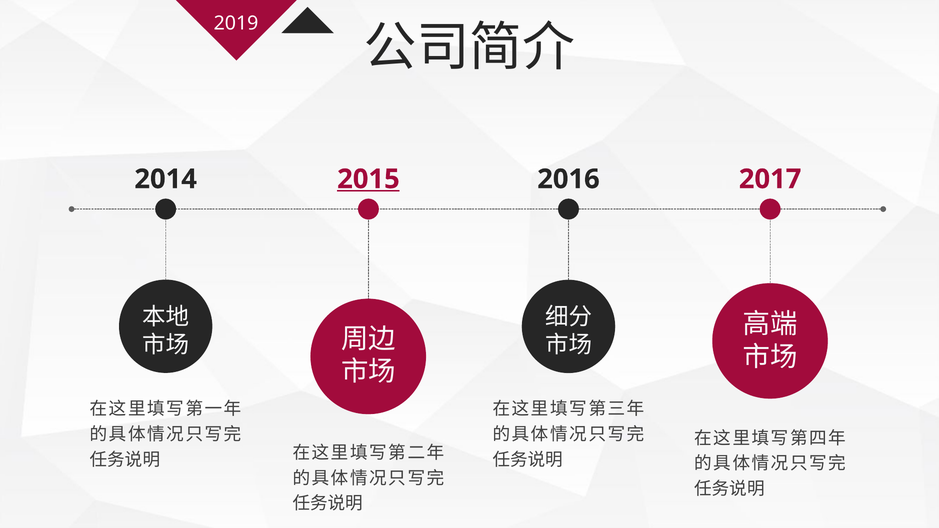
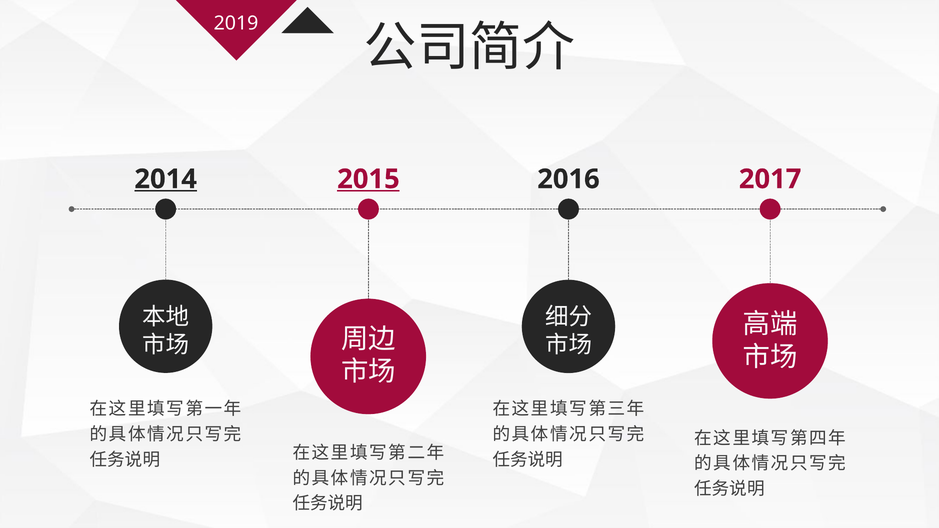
2014 underline: none -> present (166, 179)
